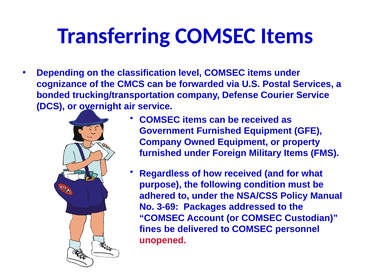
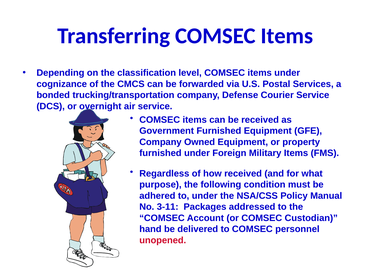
3-69: 3-69 -> 3-11 (168, 207)
fines: fines -> hand (150, 229)
